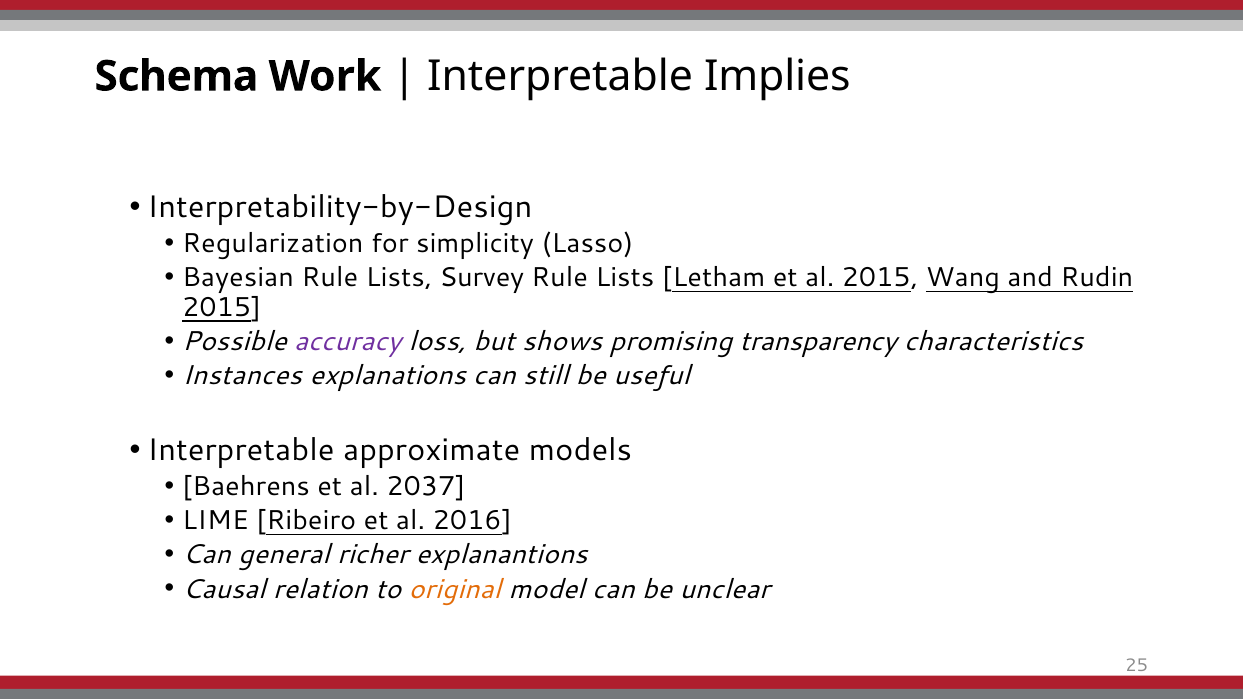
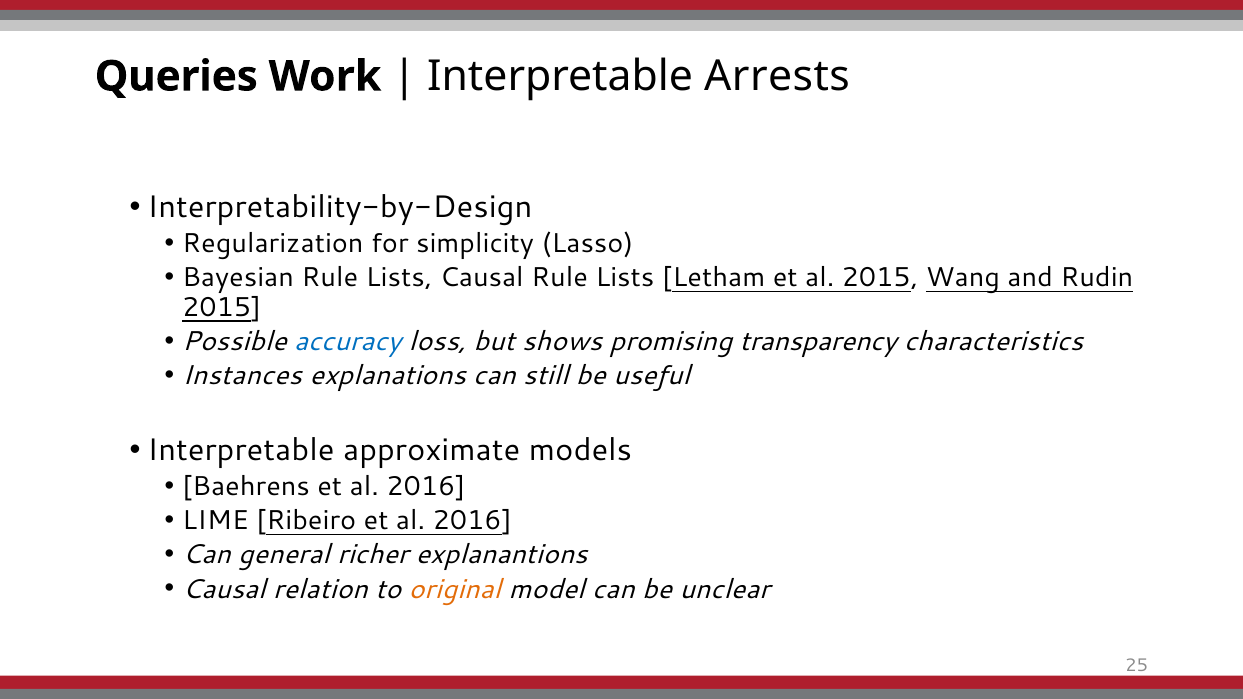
Schema: Schema -> Queries (176, 76)
Implies: Implies -> Arrests (777, 76)
Lists Survey: Survey -> Causal (482, 278)
accuracy colour: purple -> blue (348, 341)
Baehrens et al 2037: 2037 -> 2016 (426, 487)
